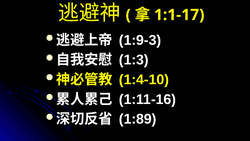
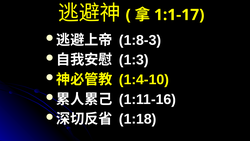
1:9-3: 1:9-3 -> 1:8-3 (140, 40)
1:89: 1:89 -> 1:18 (138, 119)
